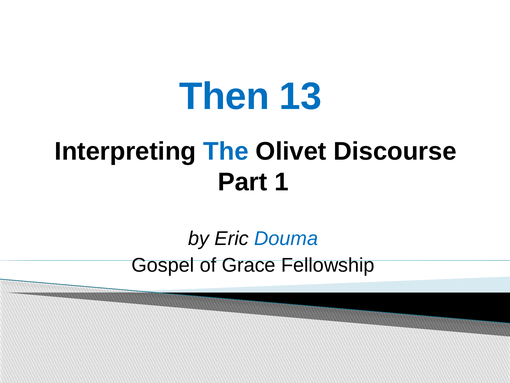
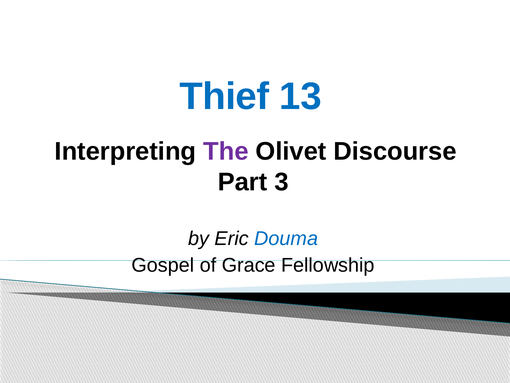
Then: Then -> Thief (224, 96)
The colour: blue -> purple (226, 151)
1: 1 -> 3 (281, 182)
